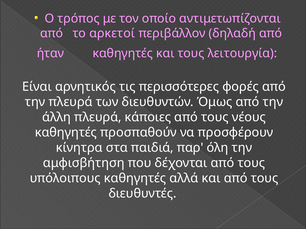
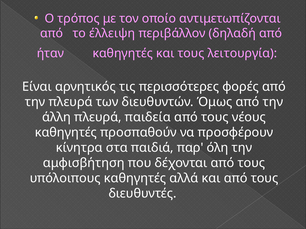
αρκετοί: αρκετοί -> έλλειψη (112, 33)
κάποιες: κάποιες -> παιδεία (148, 117)
